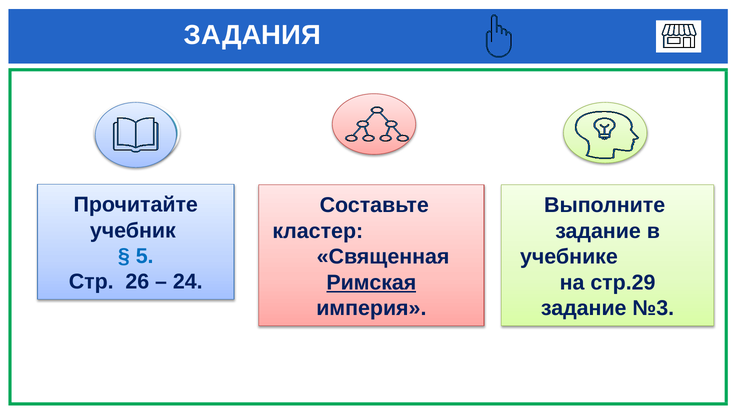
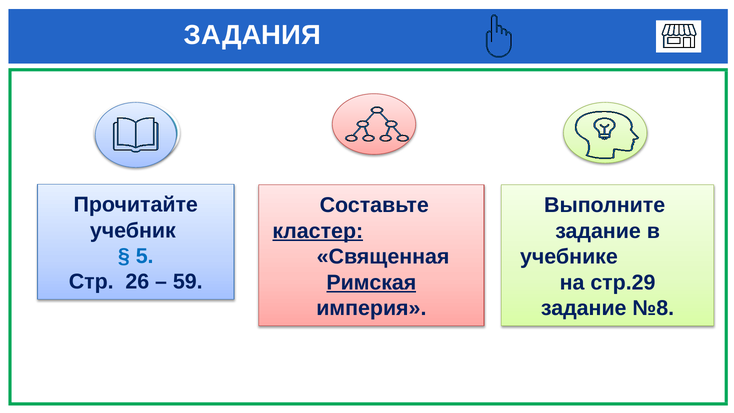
кластер underline: none -> present (318, 231)
24: 24 -> 59 (188, 282)
№3: №3 -> №8 (653, 308)
